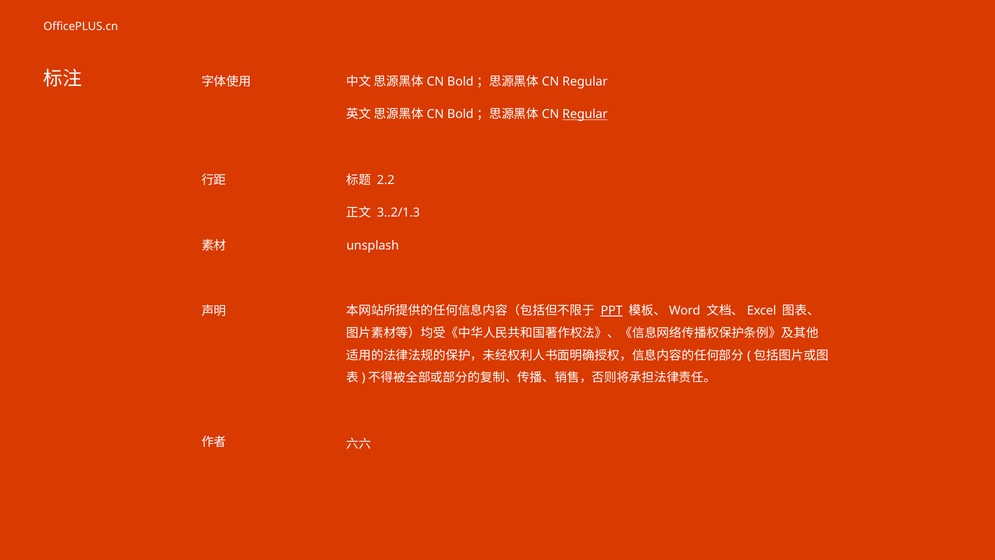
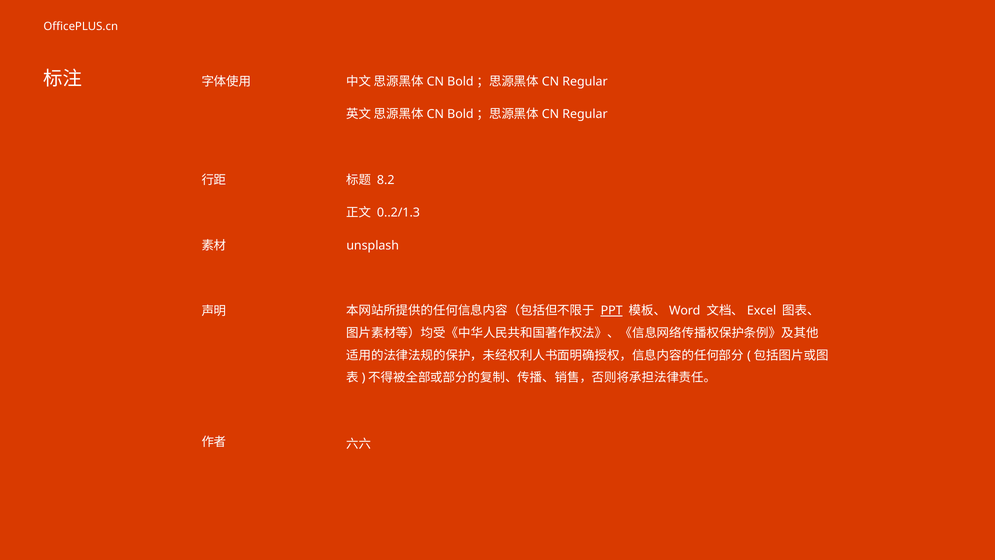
Regular underline: present -> none (585, 114)
2.2: 2.2 -> 8.2 (386, 180)
3..2/1.3: 3..2/1.3 -> 0..2/1.3 (398, 213)
